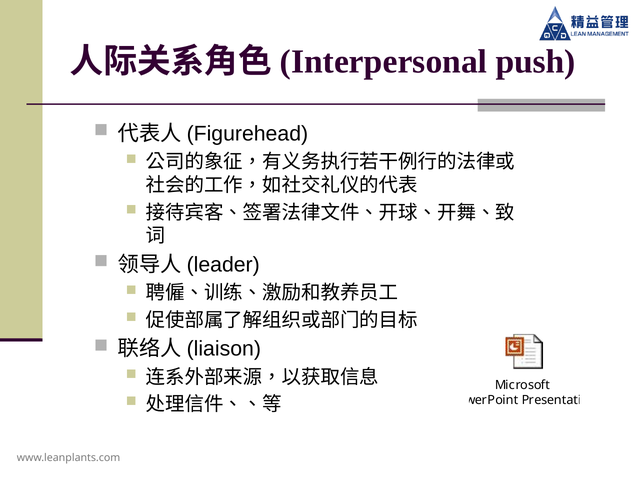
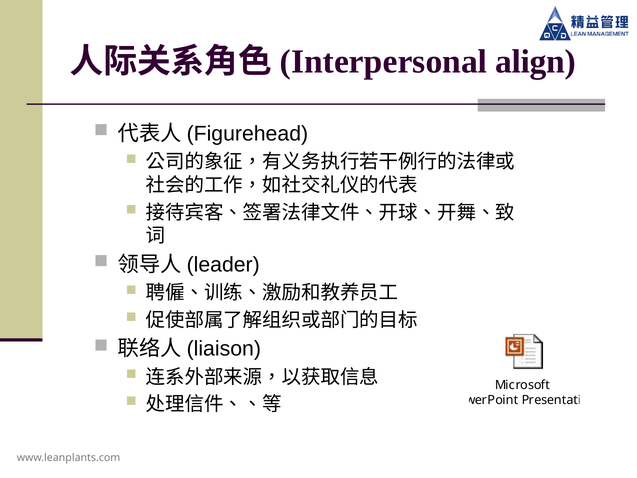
push: push -> align (536, 62)
